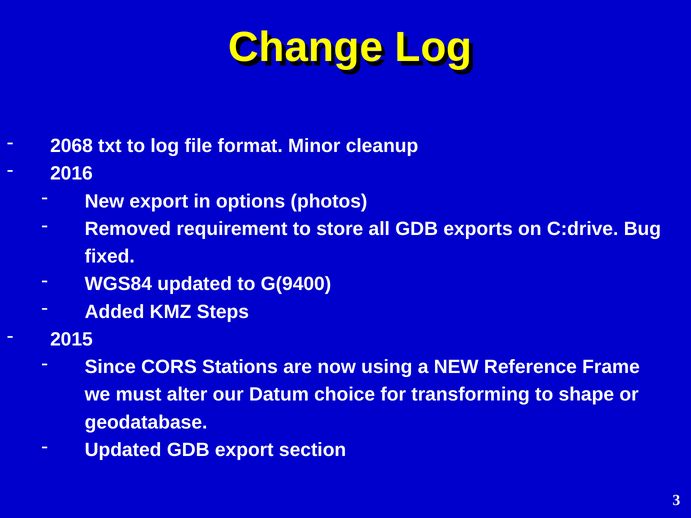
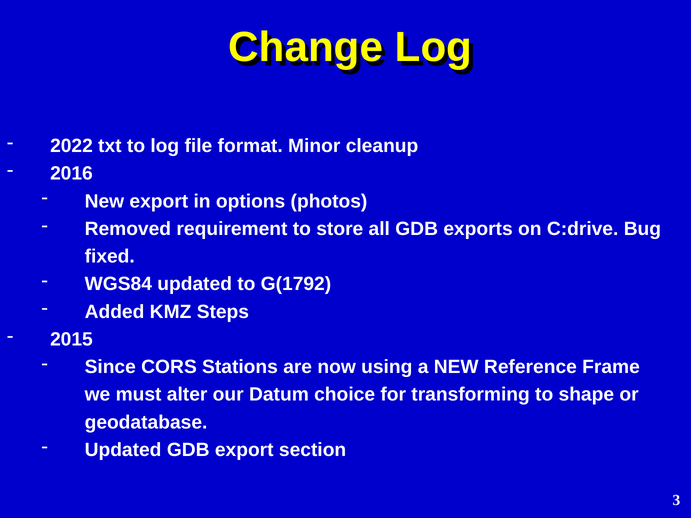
2068: 2068 -> 2022 (71, 146)
G(9400: G(9400 -> G(1792 (296, 284)
